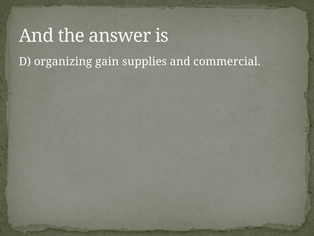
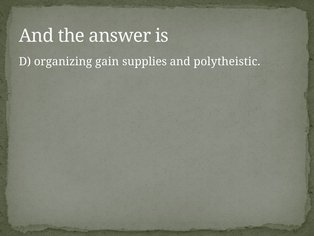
commercial: commercial -> polytheistic (227, 61)
